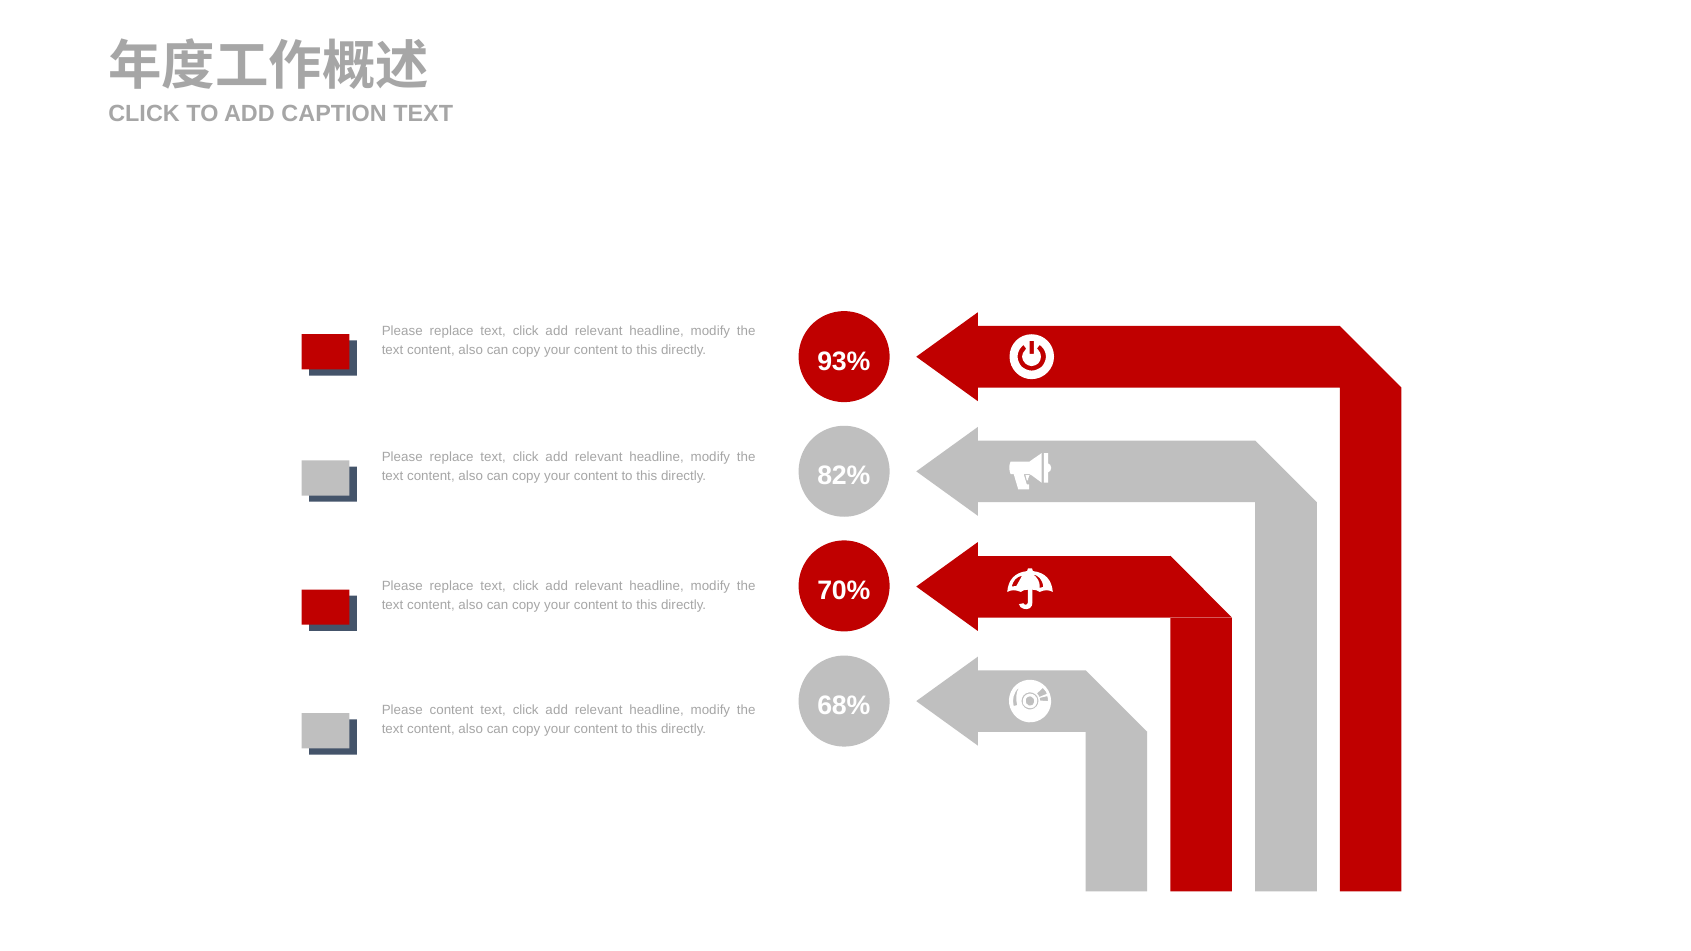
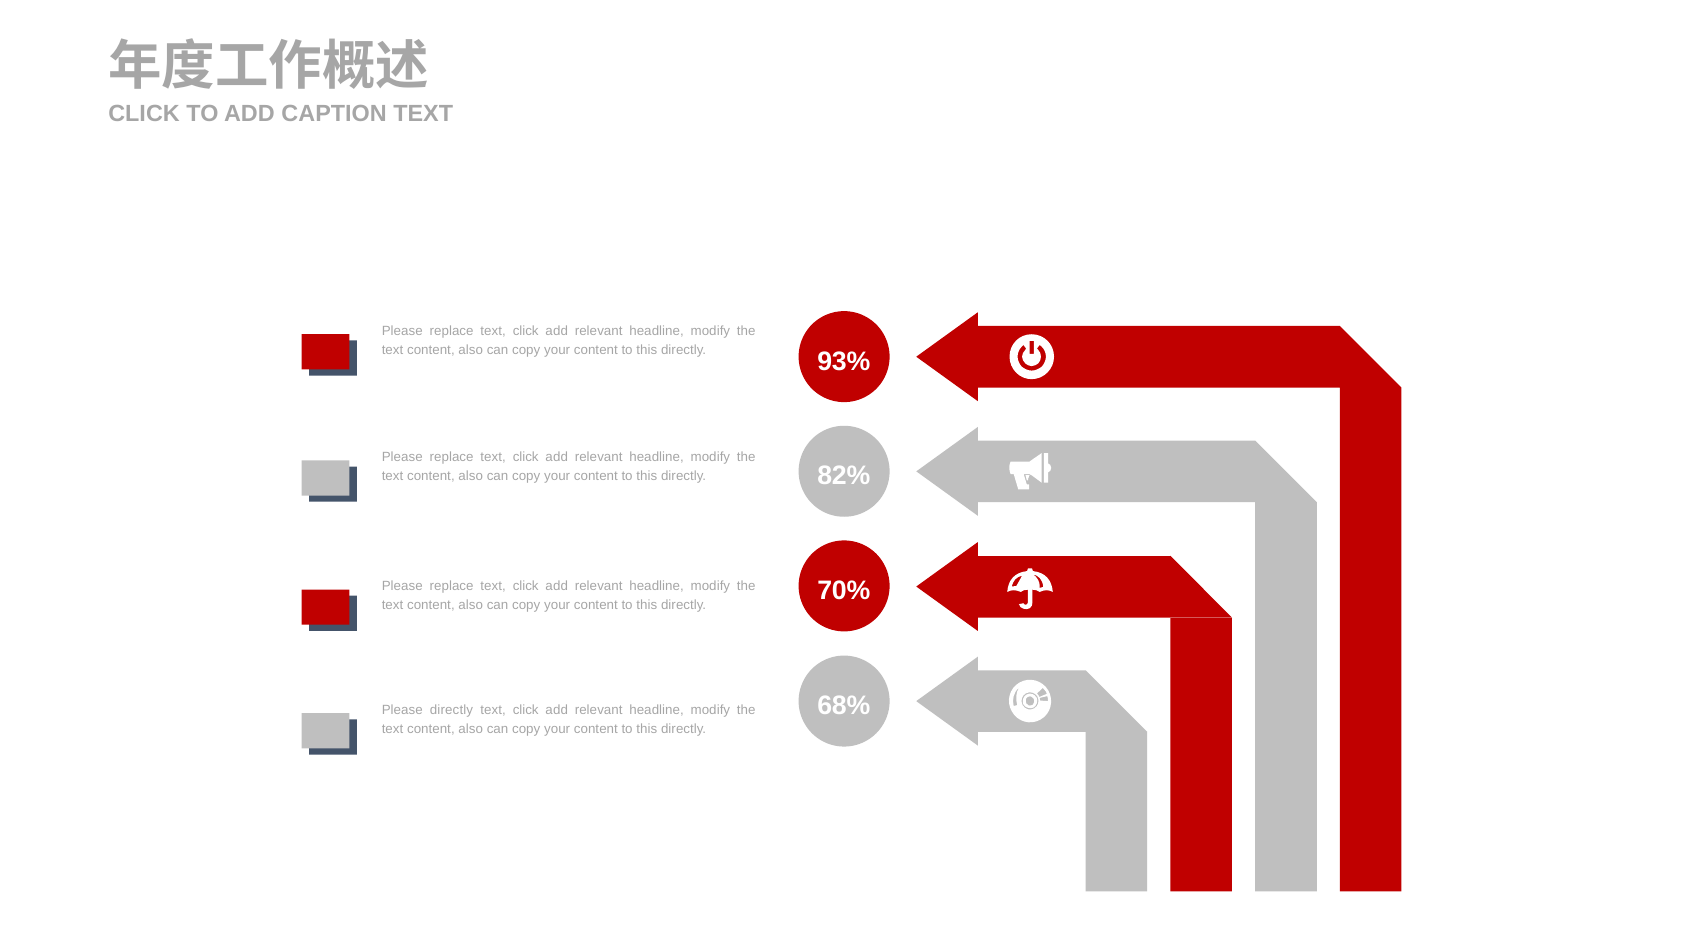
Please content: content -> directly (452, 710)
